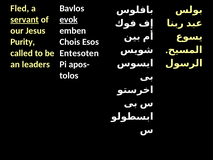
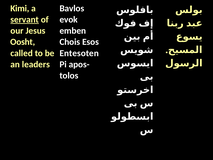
Fled: Fled -> Kimi (20, 8)
evok underline: present -> none (69, 20)
Purity: Purity -> Oosht (23, 42)
